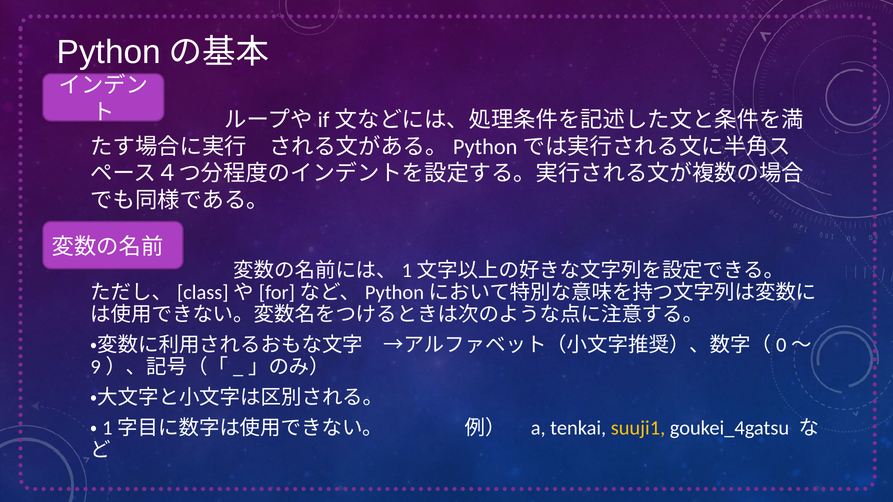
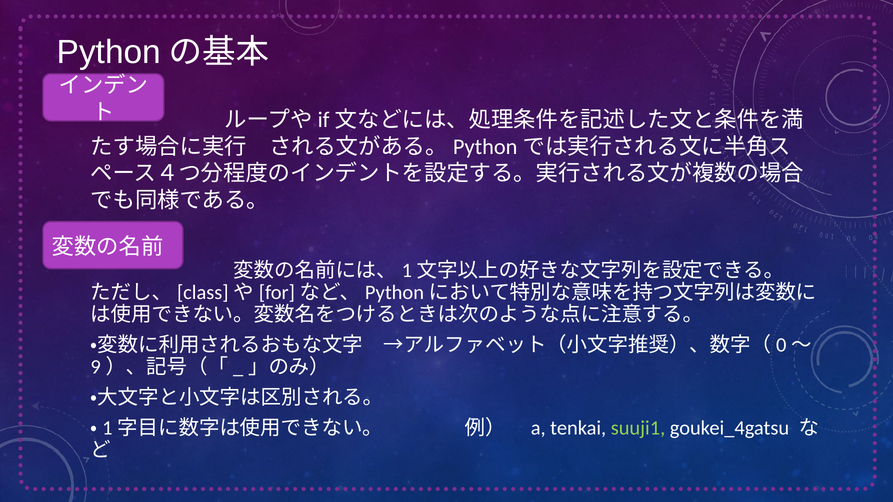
suuji1 colour: yellow -> light green (638, 428)
